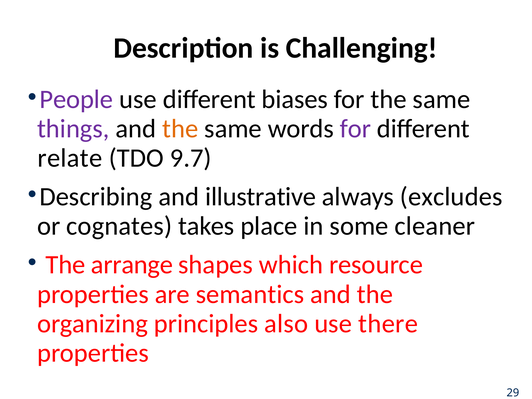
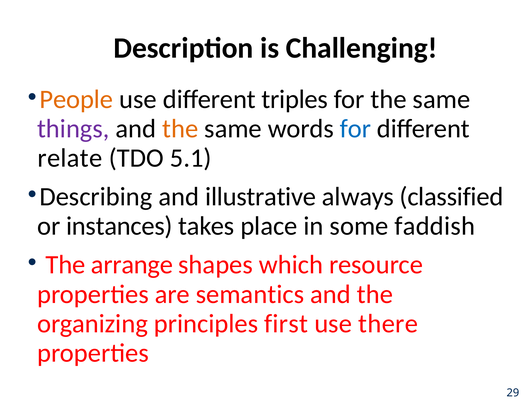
People colour: purple -> orange (76, 99)
biases: biases -> triples (295, 99)
for colour: purple -> blue (355, 129)
9.7: 9.7 -> 5.1 (191, 158)
excludes: excludes -> classified (451, 197)
cognates: cognates -> instances (119, 226)
cleaner: cleaner -> faddish (435, 226)
also: also -> first (286, 324)
